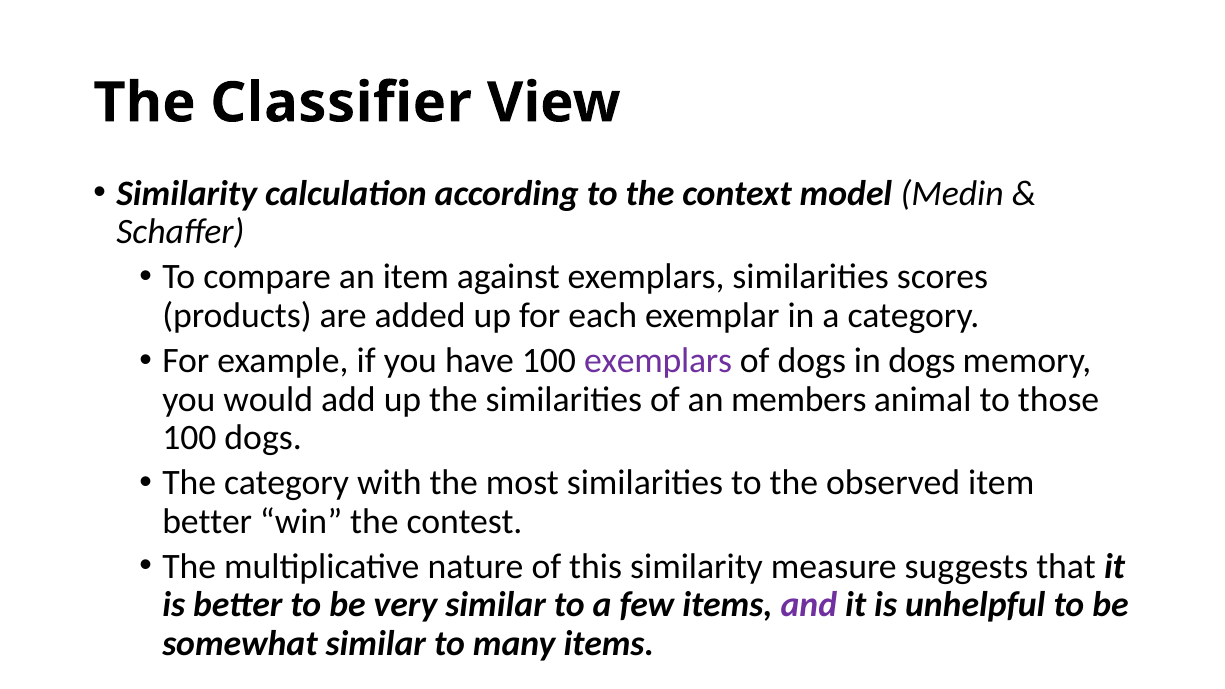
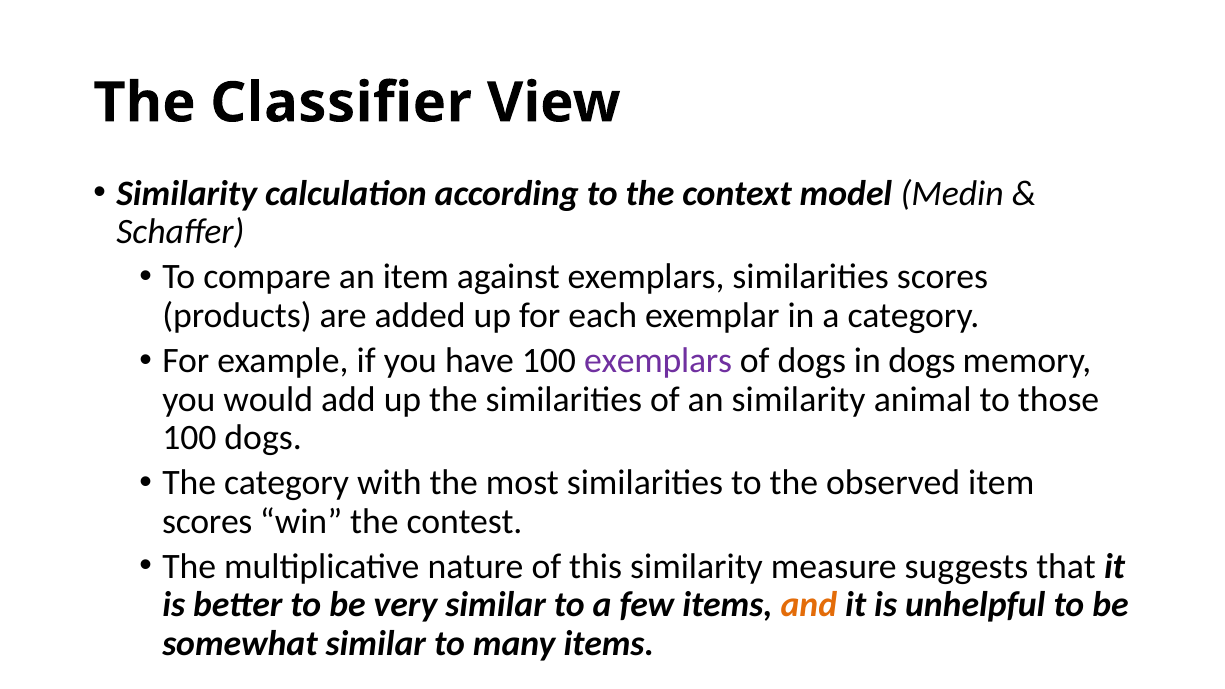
an members: members -> similarity (799, 399)
better: better -> scores (207, 521)
and colour: purple -> orange (809, 605)
